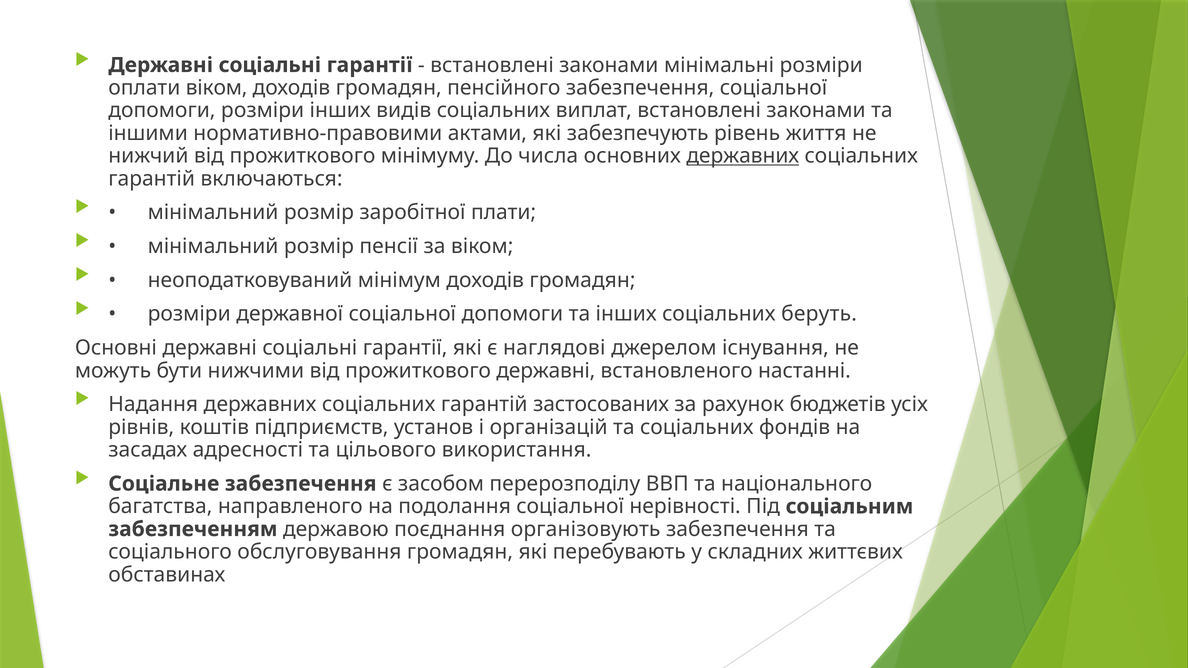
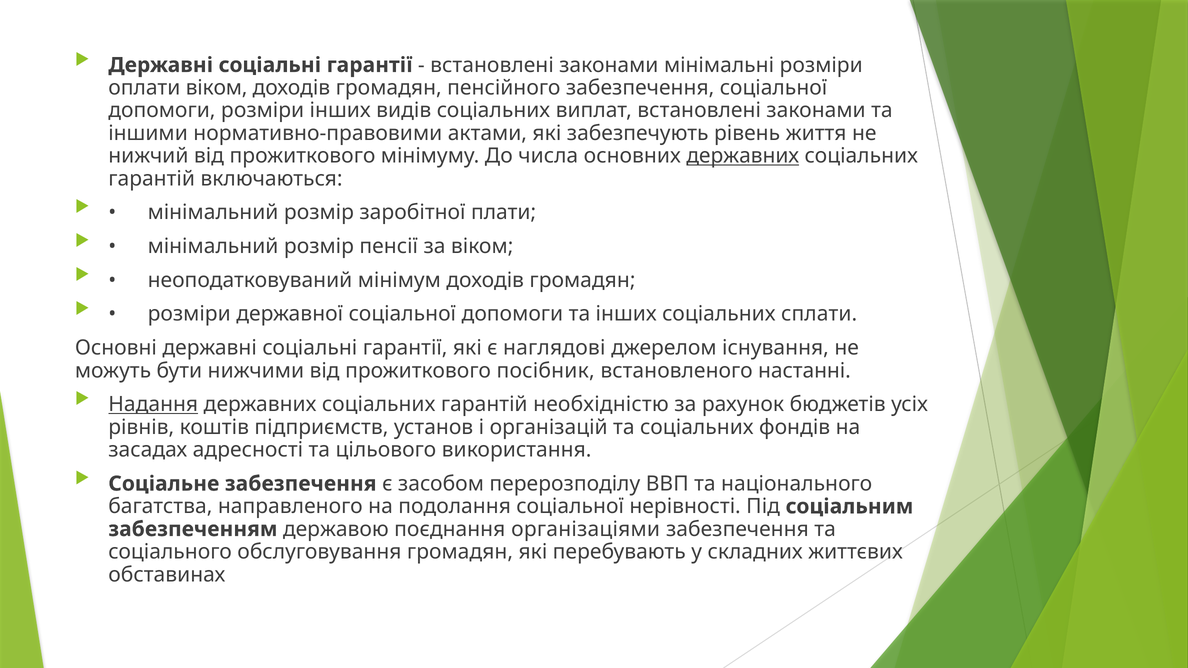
беруть: беруть -> сплати (819, 314)
прожиткового державні: державні -> посібник (546, 371)
Надання underline: none -> present (153, 405)
застосованих: застосованих -> необхідністю (601, 405)
організовують: організовують -> організаціями (586, 529)
